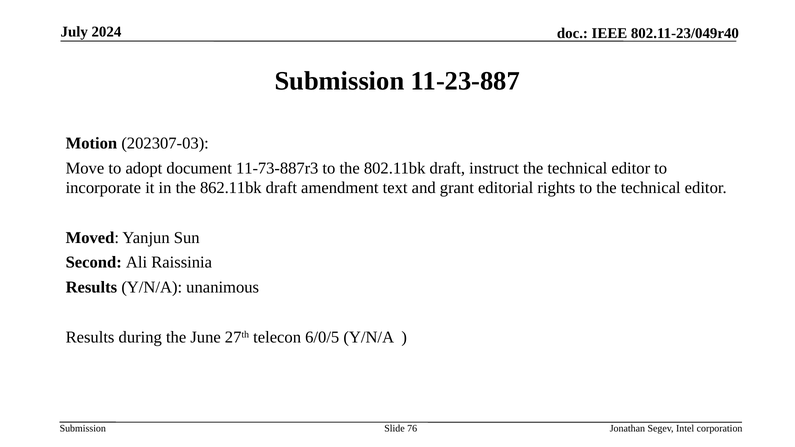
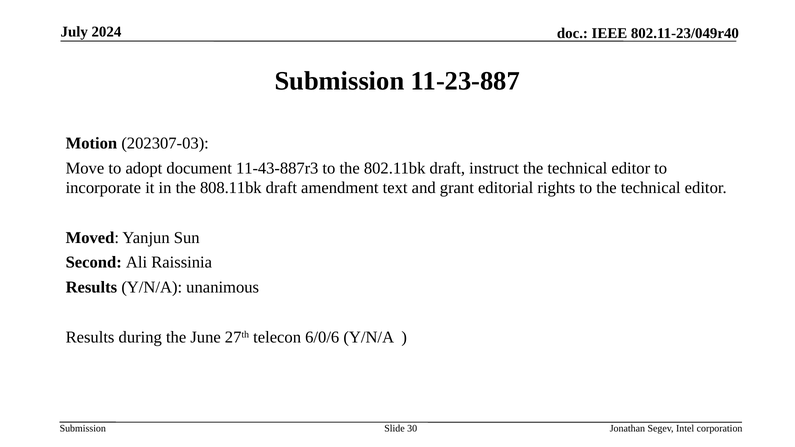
11-73-887r3: 11-73-887r3 -> 11-43-887r3 (277, 168)
862.11bk: 862.11bk -> 808.11bk (231, 188)
6/0/5: 6/0/5 -> 6/0/6 (322, 337)
76: 76 -> 30 (412, 429)
